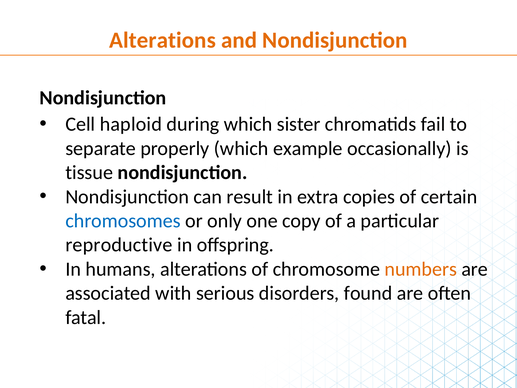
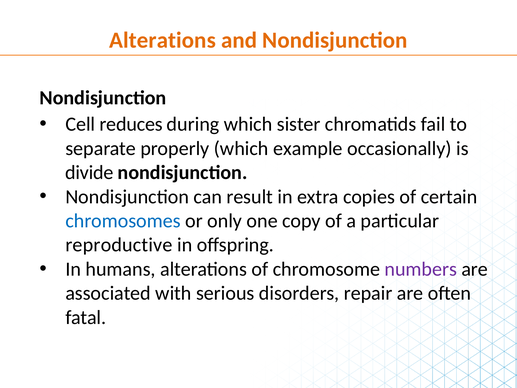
haploid: haploid -> reduces (131, 124)
tissue: tissue -> divide (89, 172)
numbers colour: orange -> purple (421, 269)
found: found -> repair (368, 293)
